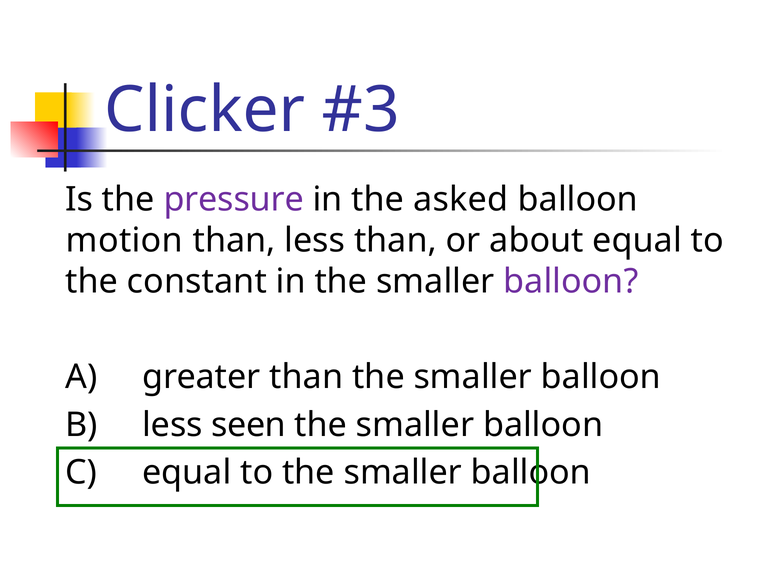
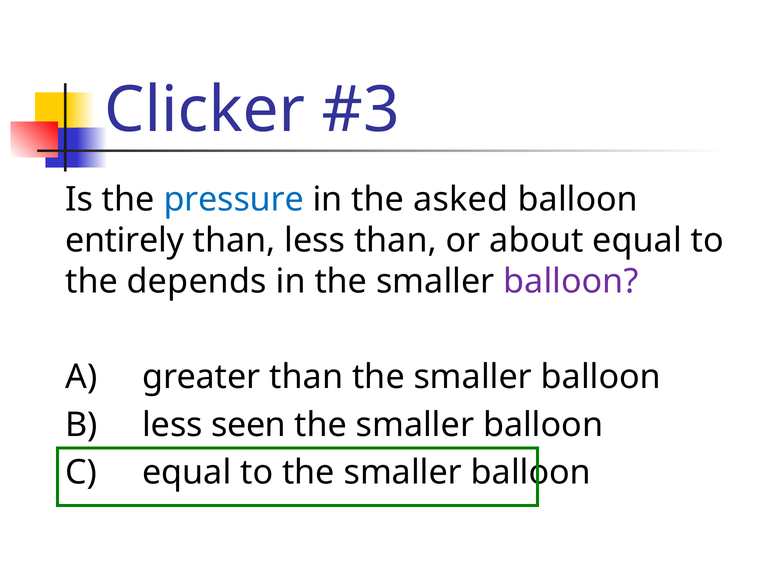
pressure colour: purple -> blue (234, 200)
motion: motion -> entirely (125, 240)
constant: constant -> depends (197, 281)
